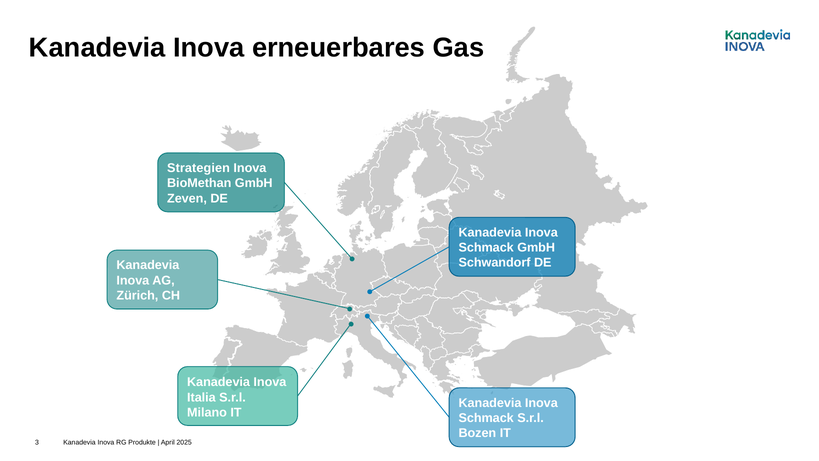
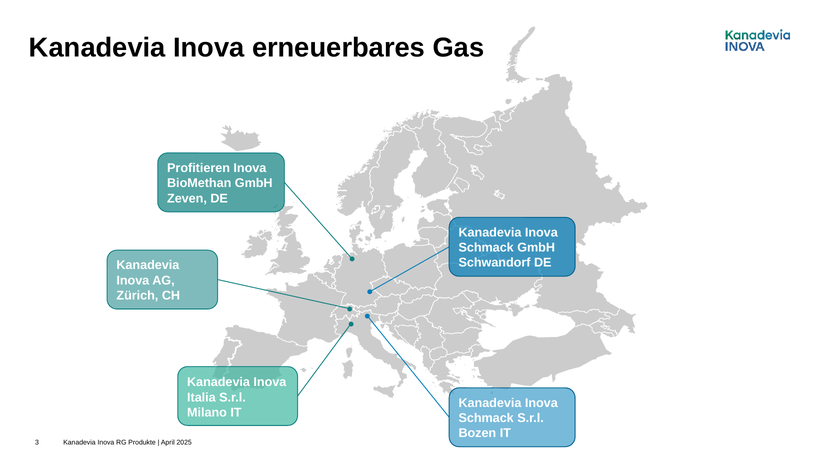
Strategien: Strategien -> Profitieren (199, 168)
